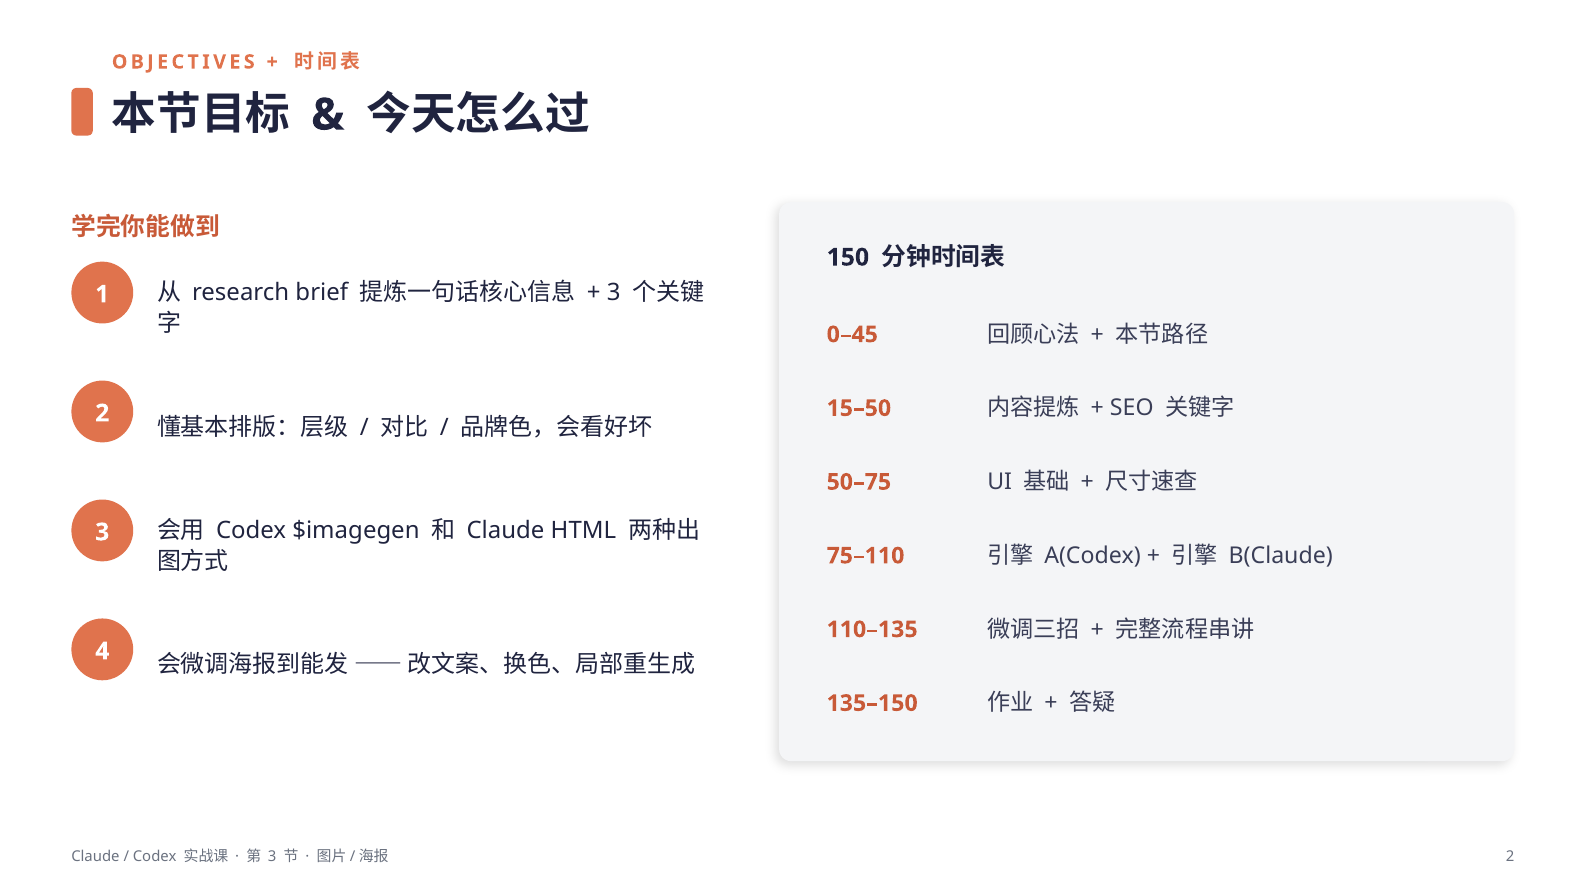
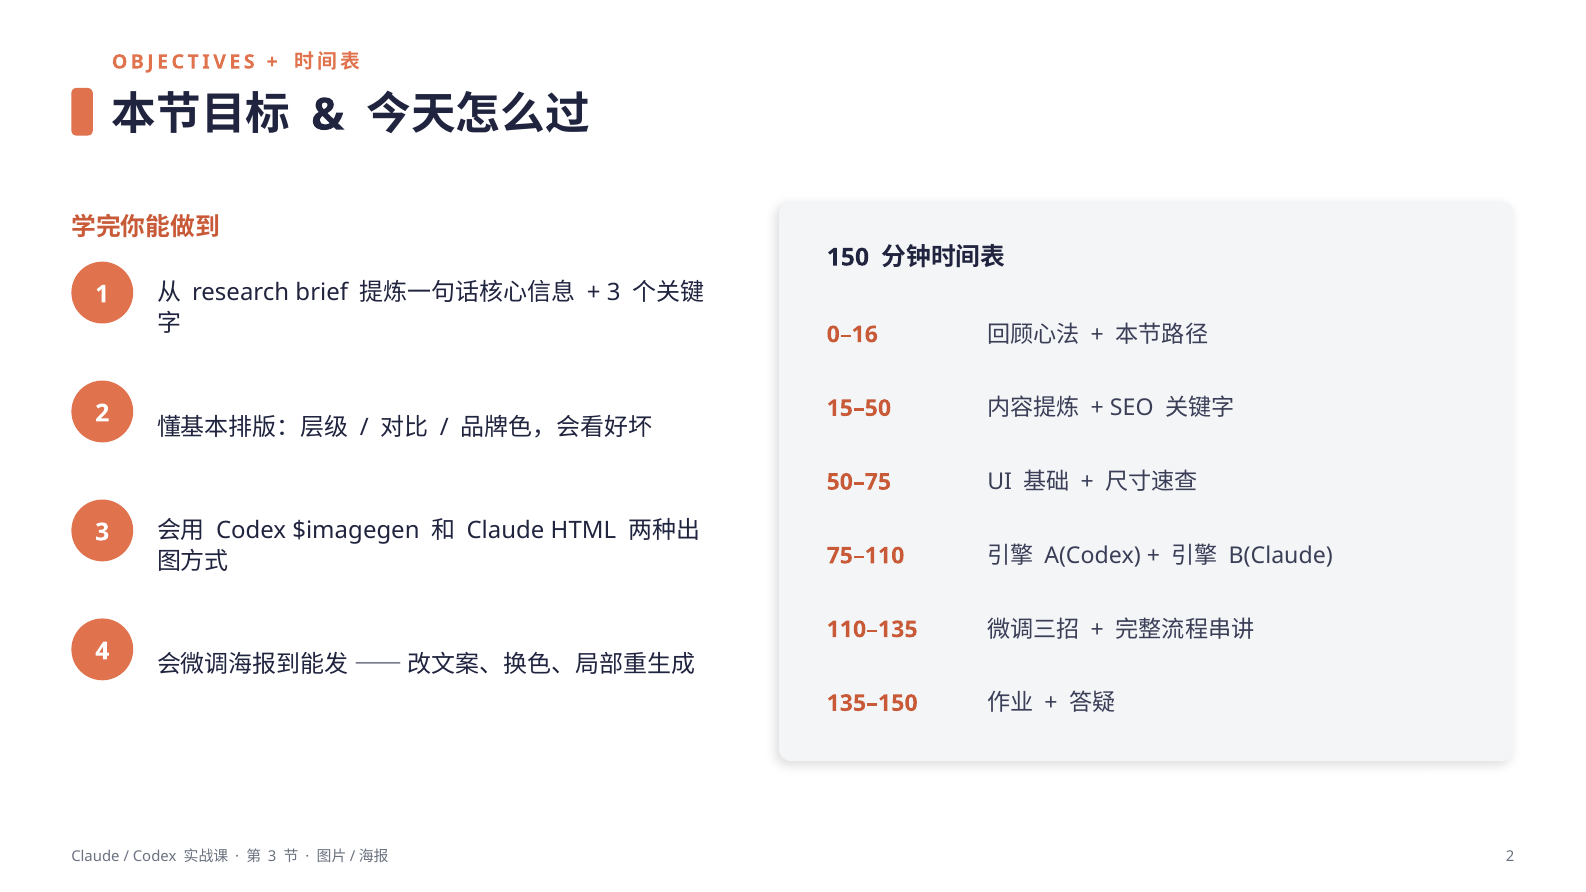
0–45: 0–45 -> 0–16 (852, 335)
